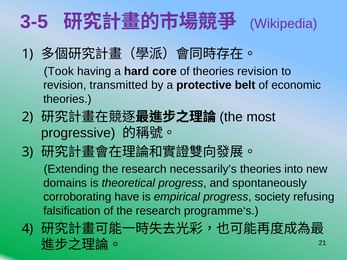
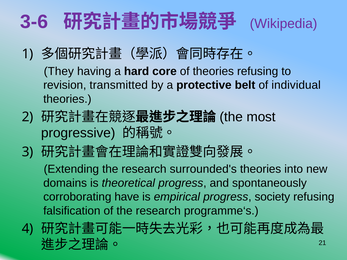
3-5: 3-5 -> 3-6 (34, 22)
Took: Took -> They (59, 71)
theories revision: revision -> refusing (258, 71)
economic: economic -> individual (296, 85)
necessarily's: necessarily's -> surrounded's (203, 169)
